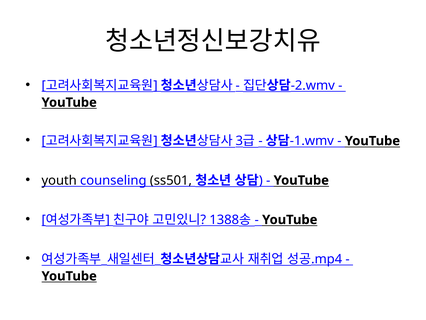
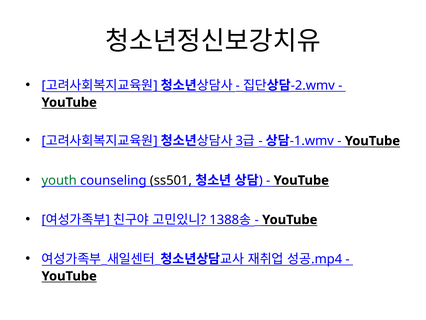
youth colour: black -> green (59, 180)
